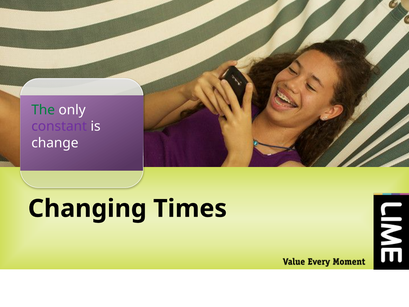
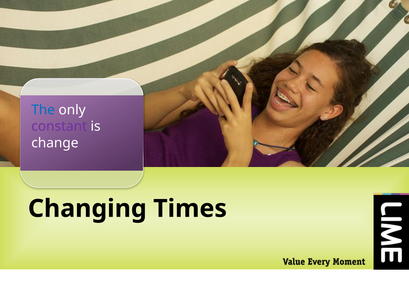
The colour: green -> blue (43, 110)
